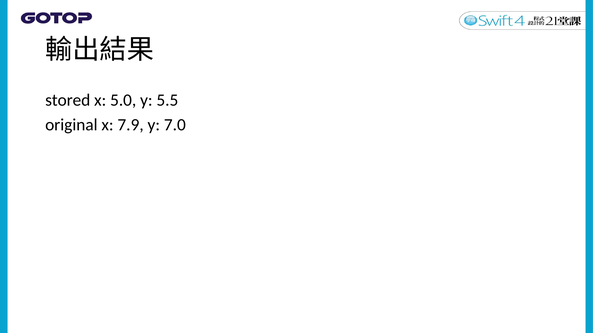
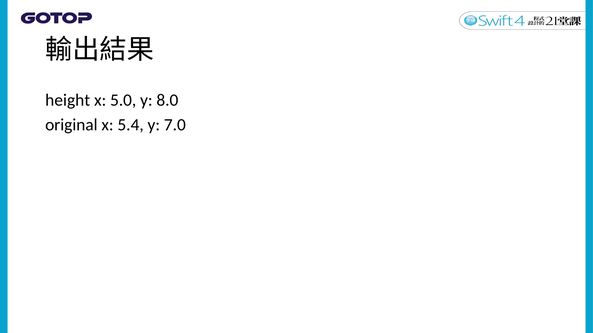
stored: stored -> height (68, 100)
5.5: 5.5 -> 8.0 (167, 100)
7.9: 7.9 -> 5.4 (131, 125)
